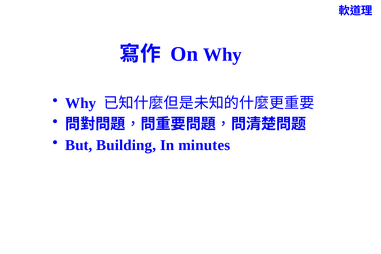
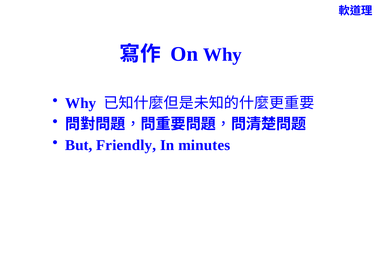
Building: Building -> Friendly (126, 145)
